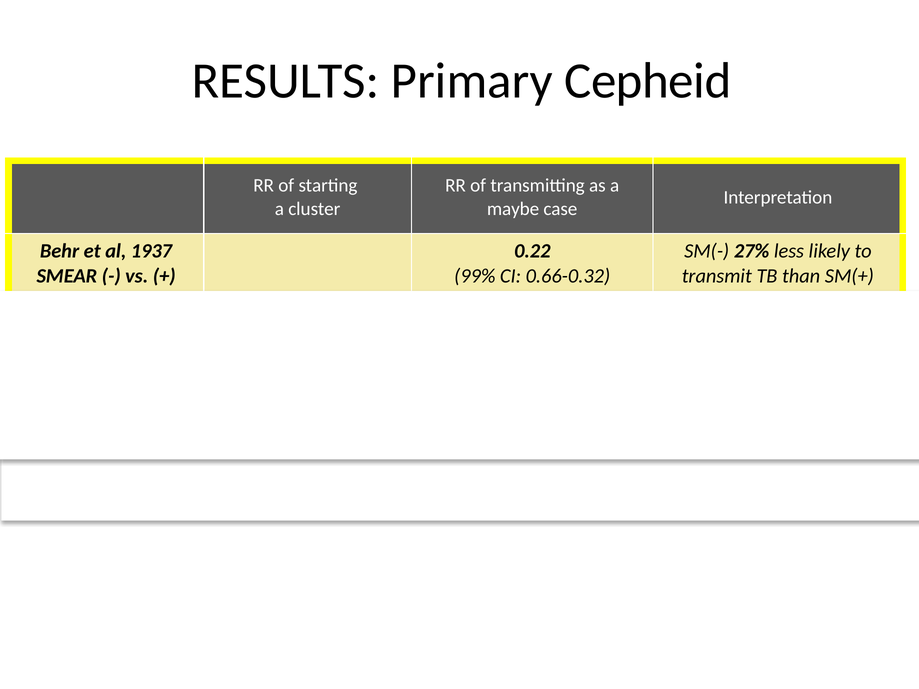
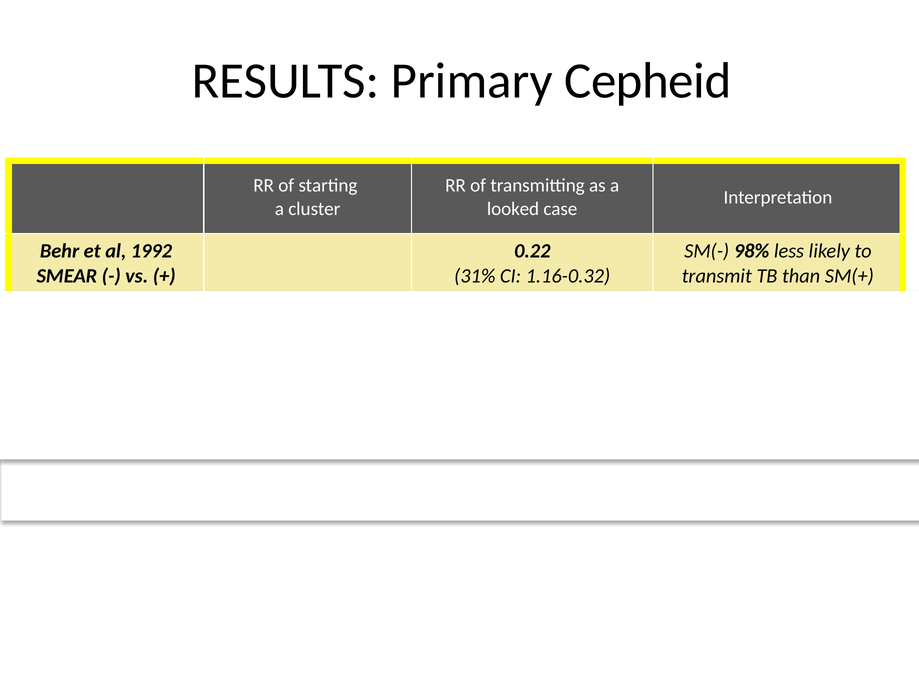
maybe: maybe -> looked (513, 209)
1937: 1937 -> 1992 (151, 251)
27%: 27% -> 98% (752, 251)
99%: 99% -> 31% (475, 276)
0.66-0.32: 0.66-0.32 -> 1.16-0.32 (568, 276)
